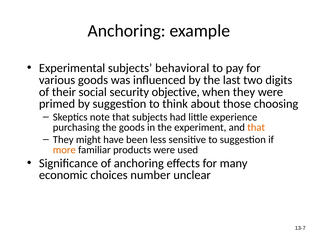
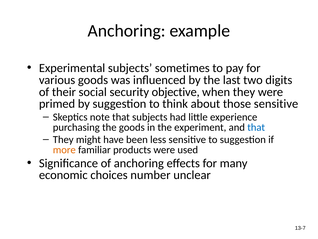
behavioral: behavioral -> sometimes (182, 68)
those choosing: choosing -> sensitive (276, 104)
that colour: orange -> blue (256, 127)
